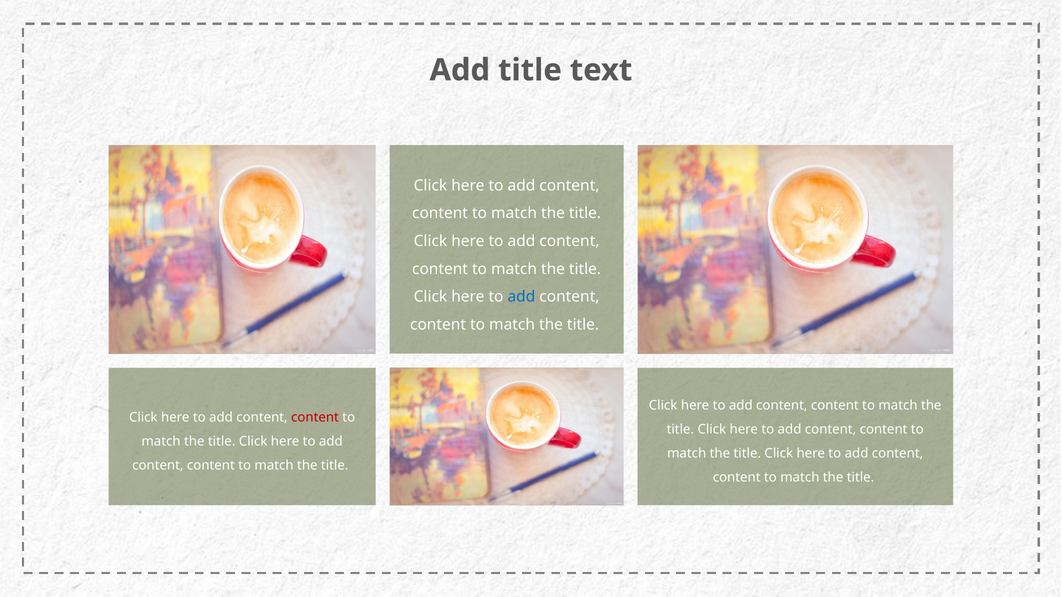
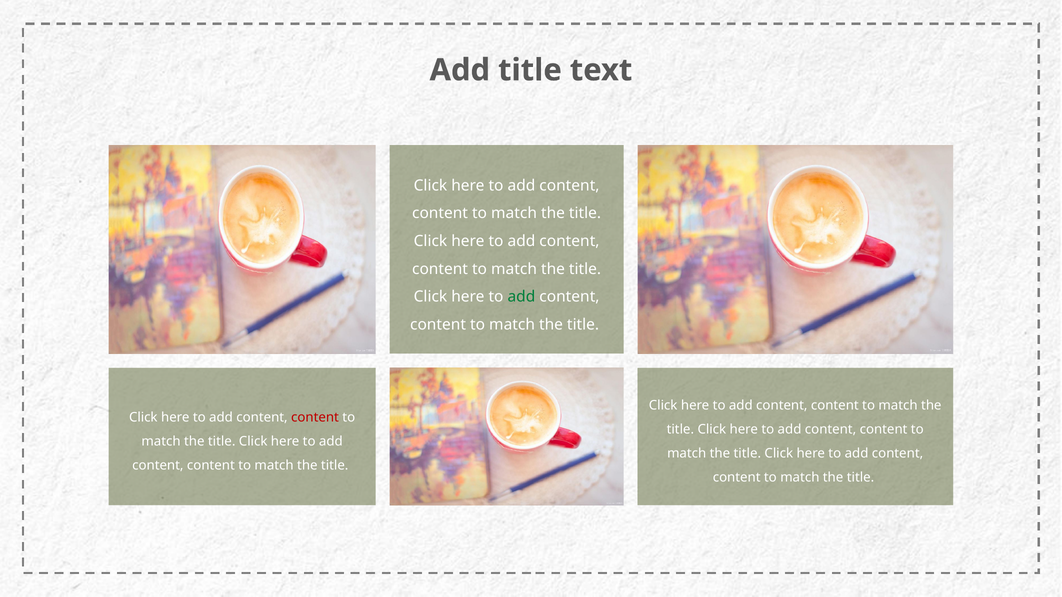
add colour: blue -> green (521, 297)
